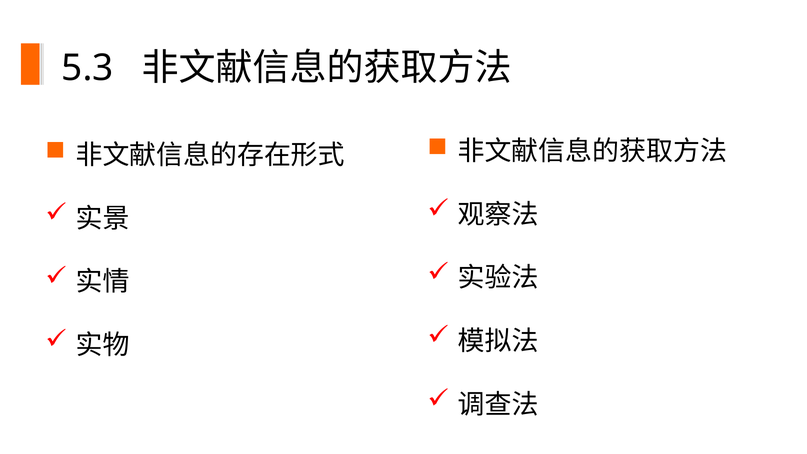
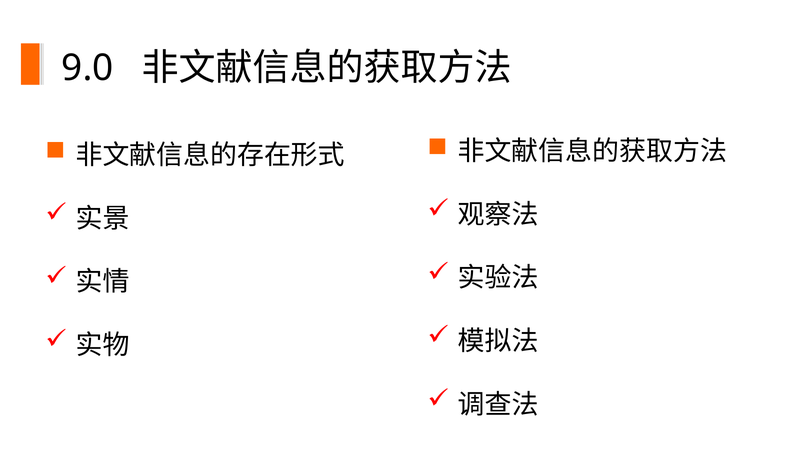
5.3: 5.3 -> 9.0 (88, 68)
